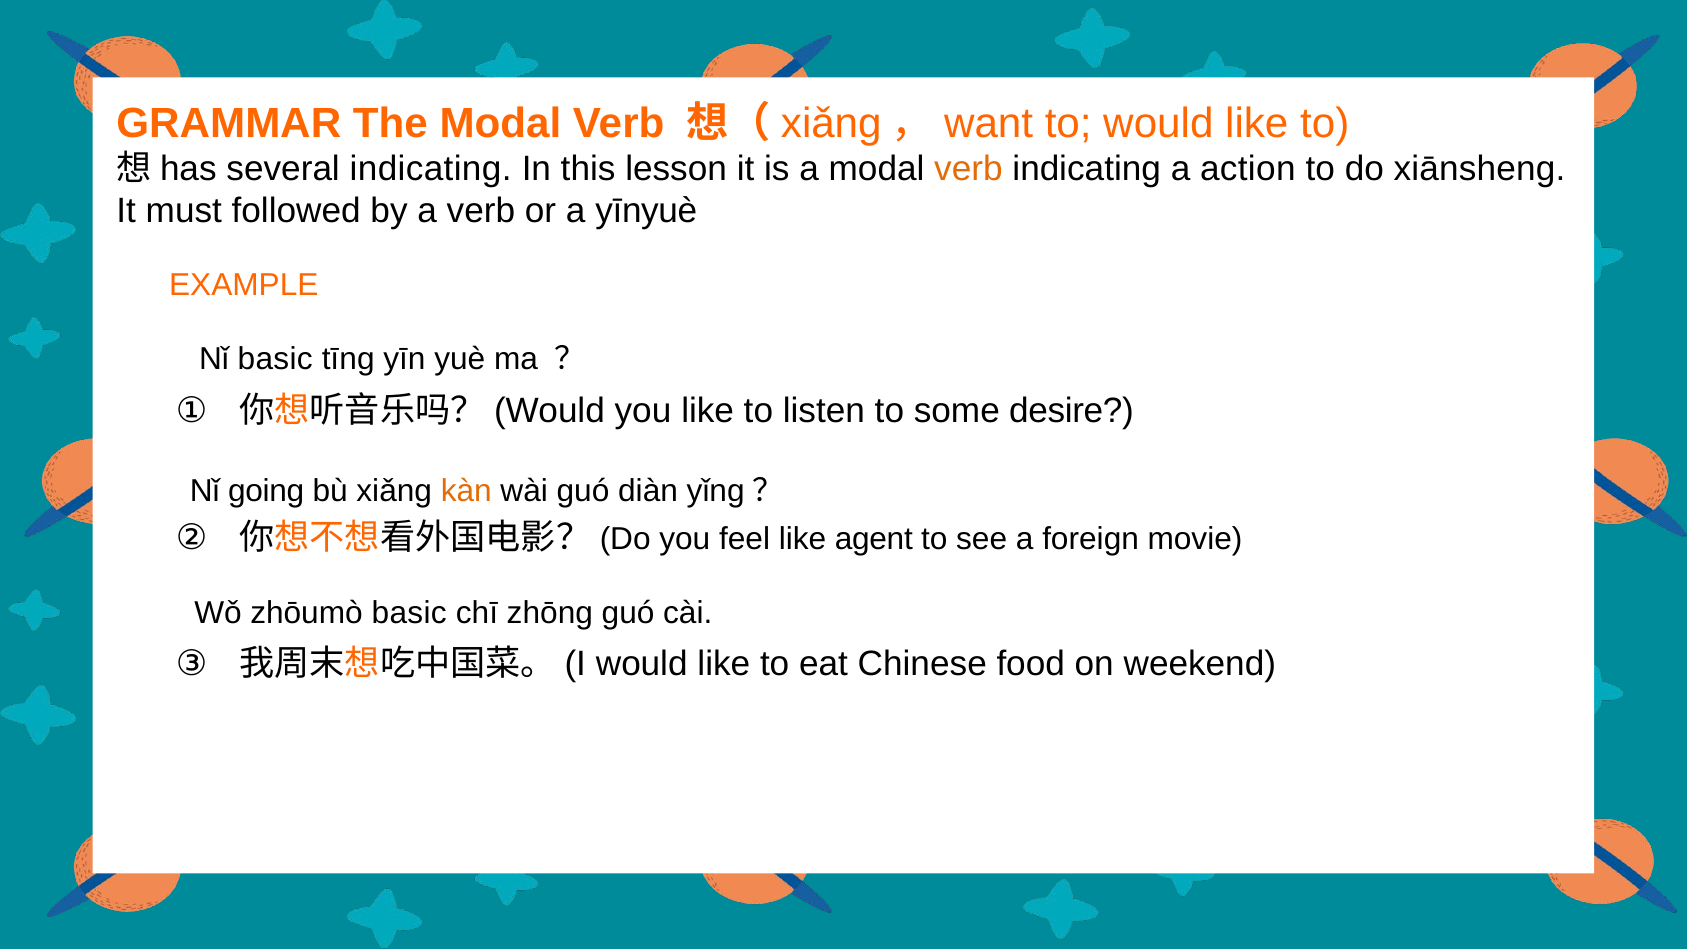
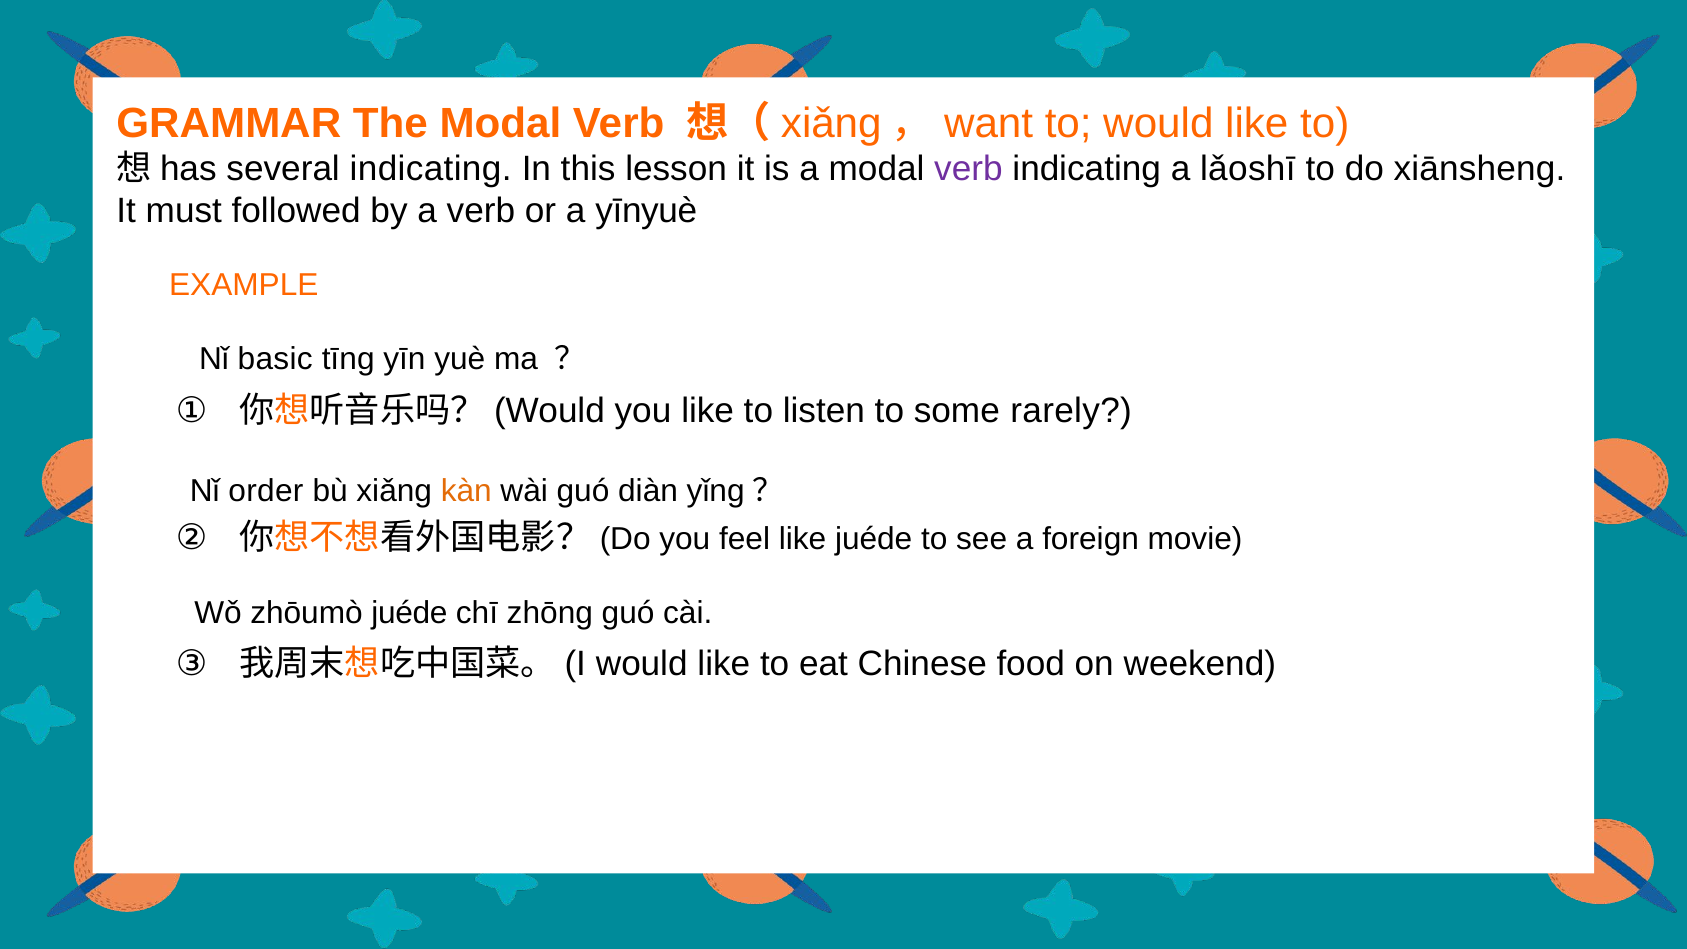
verb colour: orange -> purple (968, 169)
action: action -> lǎoshī (1248, 169)
desire: desire -> rarely (1071, 411)
going: going -> order (266, 491)
like agent: agent -> juéde (874, 539)
zhōumò basic: basic -> juéde (409, 614)
